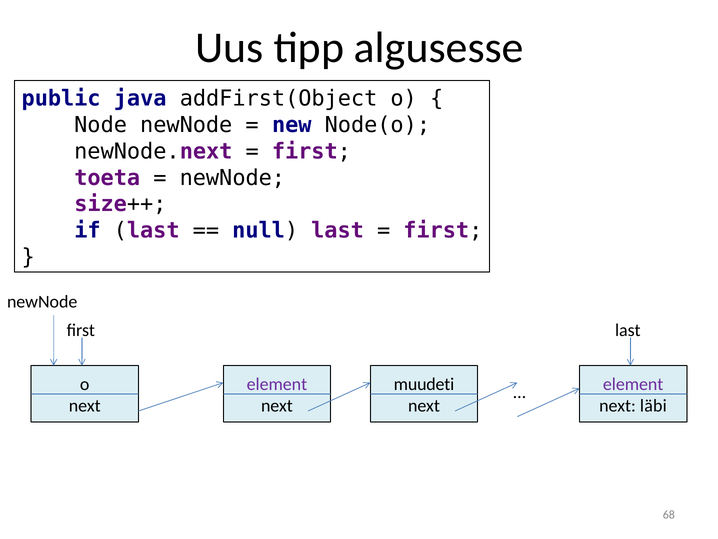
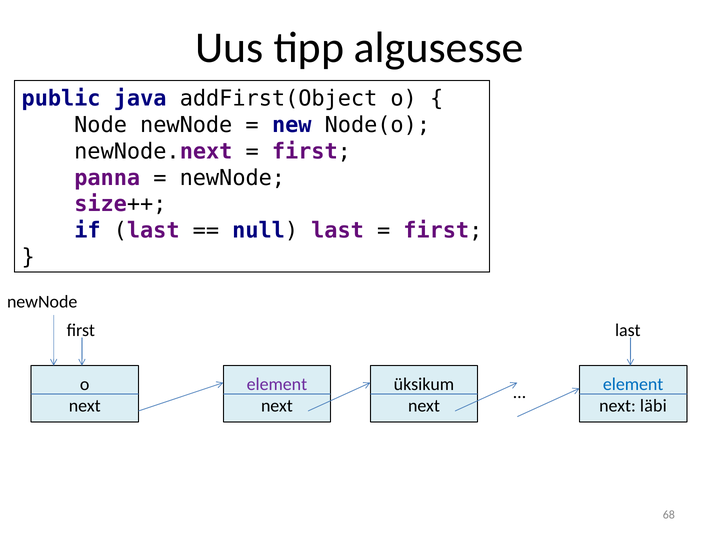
toeta: toeta -> panna (107, 178)
muudeti: muudeti -> üksikum (424, 384)
element colour: purple -> blue (633, 384)
